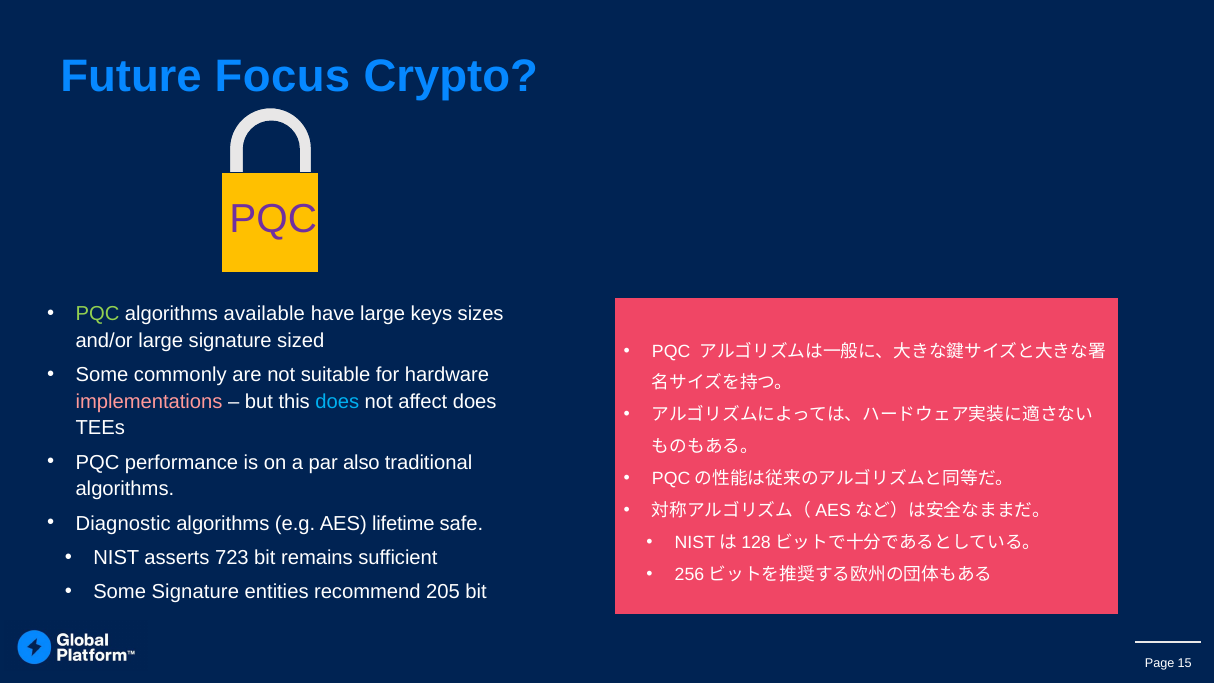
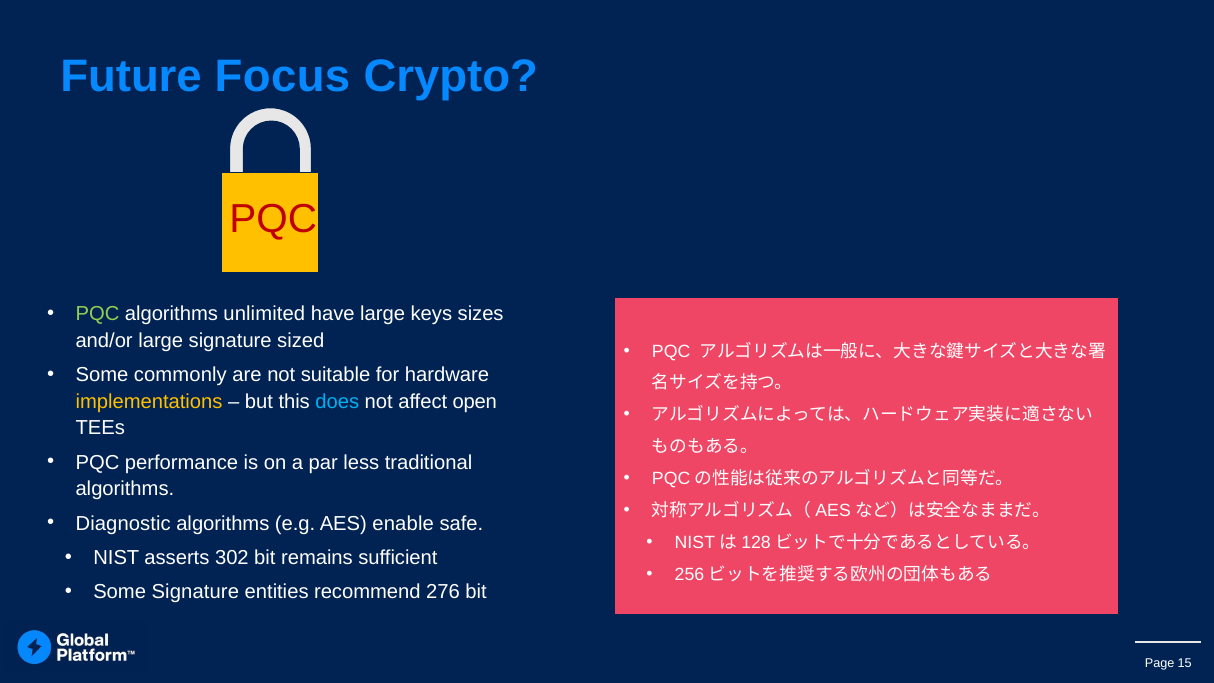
PQC colour: purple -> red (273, 219)
available: available -> unlimited (264, 314)
implementations colour: pink -> yellow (149, 401)
affect does: does -> open (475, 401)
also: also -> less (361, 462)
lifetime: lifetime -> enable (403, 523)
723: 723 -> 302 (232, 558)
205: 205 -> 276 (443, 592)
